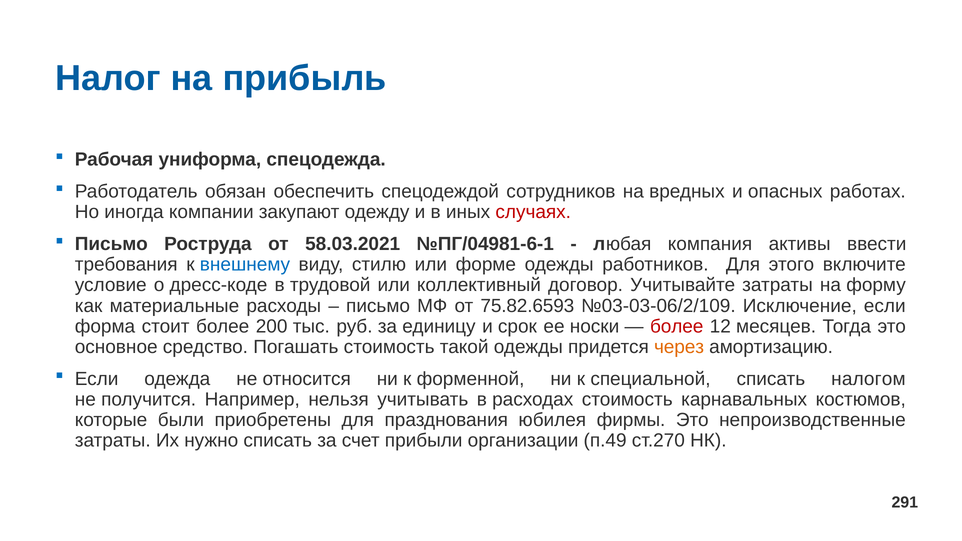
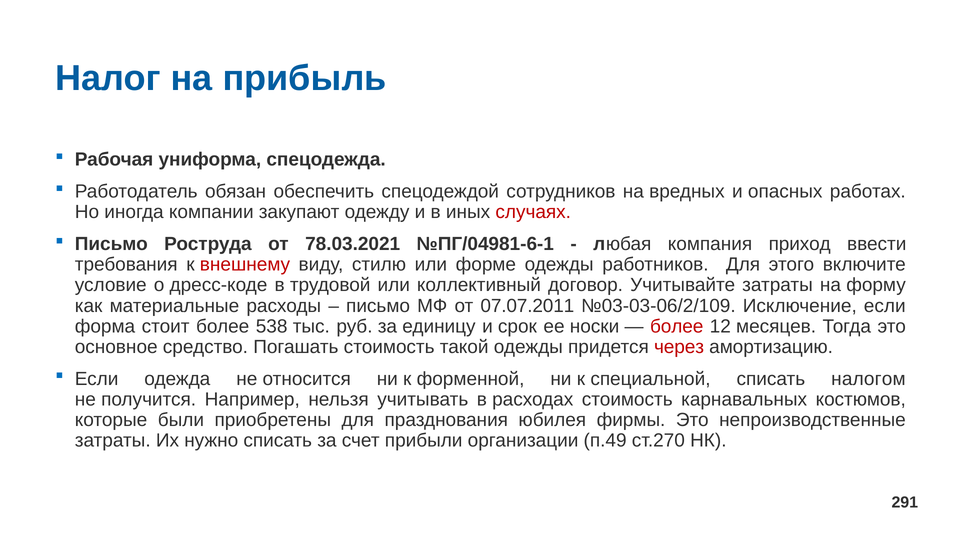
58.03.2021: 58.03.2021 -> 78.03.2021 (353, 244)
активы: активы -> приход (800, 244)
внешнему colour: blue -> red (245, 265)
75.82.6593: 75.82.6593 -> 07.07.2011 (527, 306)
200: 200 -> 538 (272, 326)
через colour: orange -> red (679, 347)
